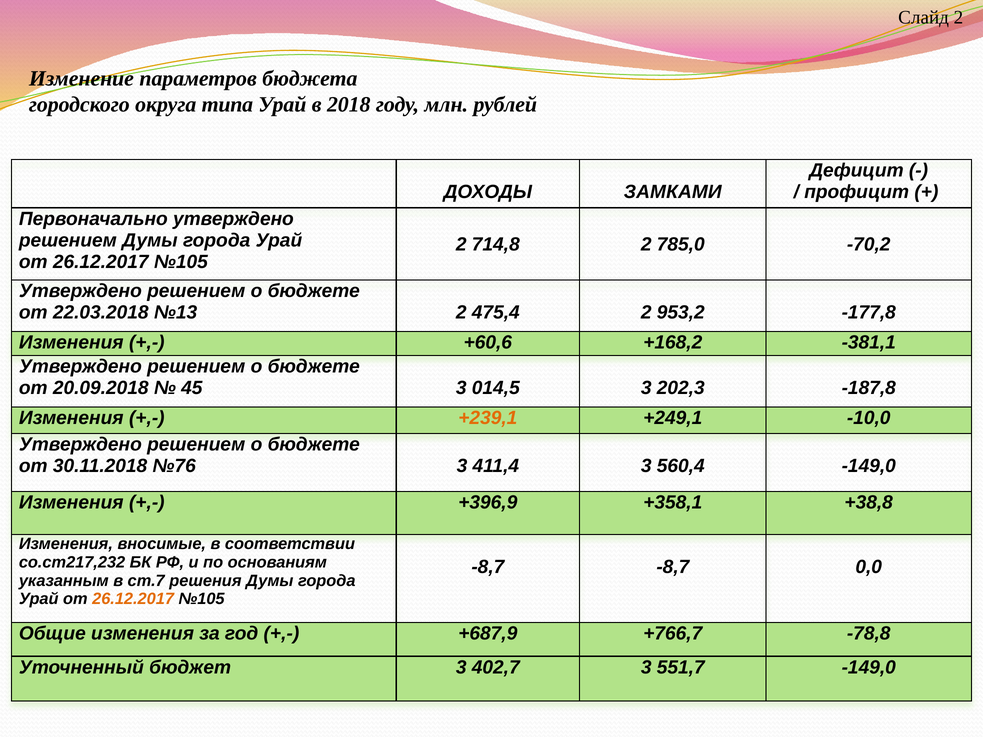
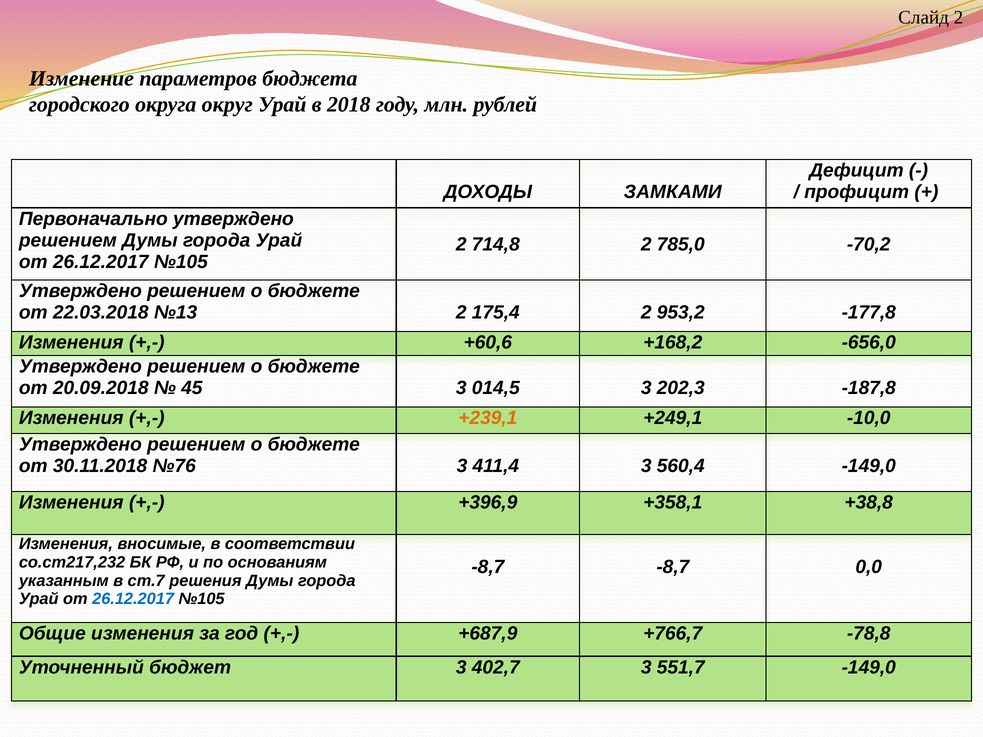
типа: типа -> округ (227, 105)
475,4: 475,4 -> 175,4 (496, 313)
-381,1: -381,1 -> -656,0 (869, 343)
26.12.2017 colour: orange -> blue (133, 599)
